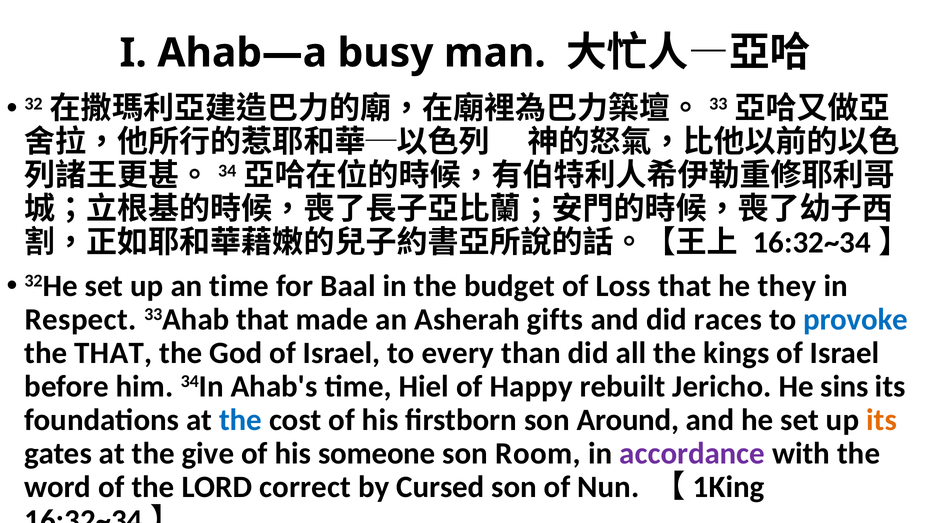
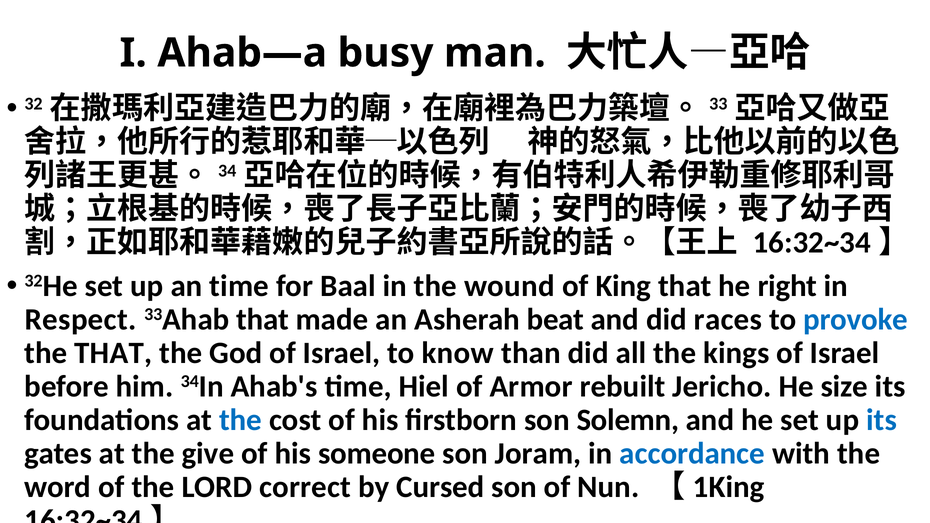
budget: budget -> wound (509, 286)
Loss: Loss -> King (623, 286)
they: they -> right (787, 286)
gifts: gifts -> beat (555, 319)
every: every -> know (458, 353)
Happy: Happy -> Armor (531, 386)
sins: sins -> size (844, 386)
Around: Around -> Solemn (628, 420)
its colour: orange -> blue (882, 420)
Room: Room -> Joram (538, 453)
accordance colour: purple -> blue (692, 453)
